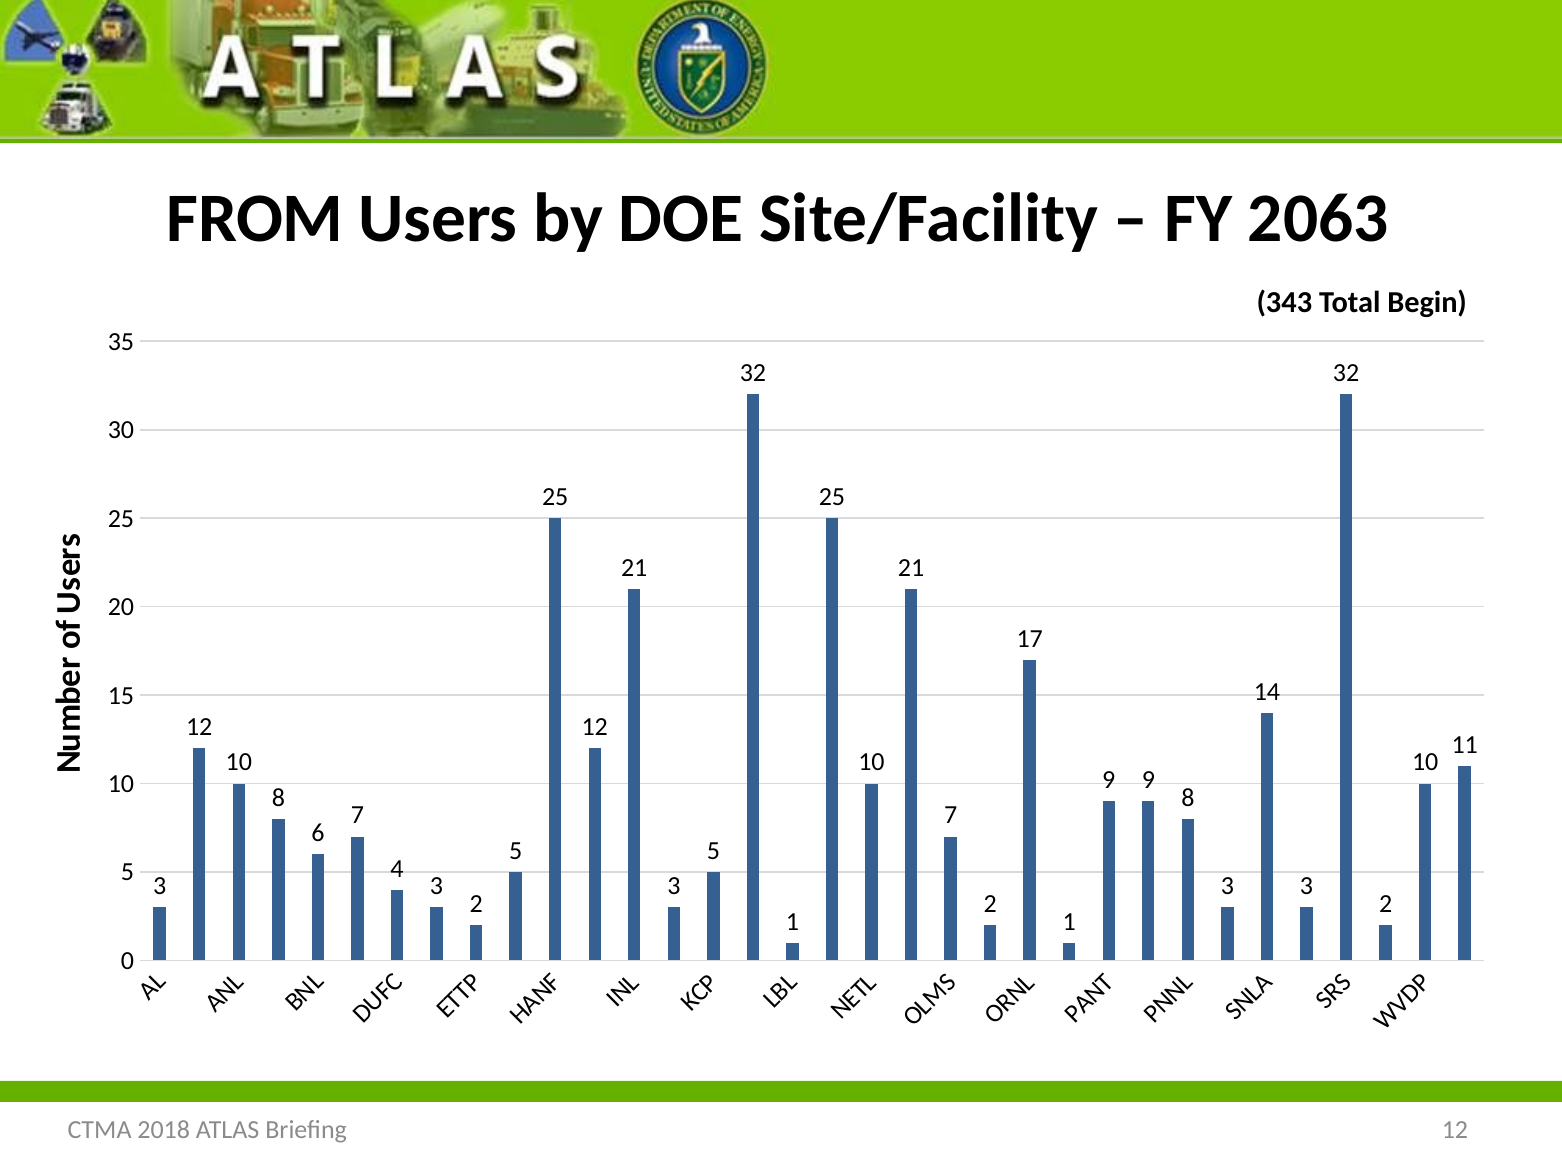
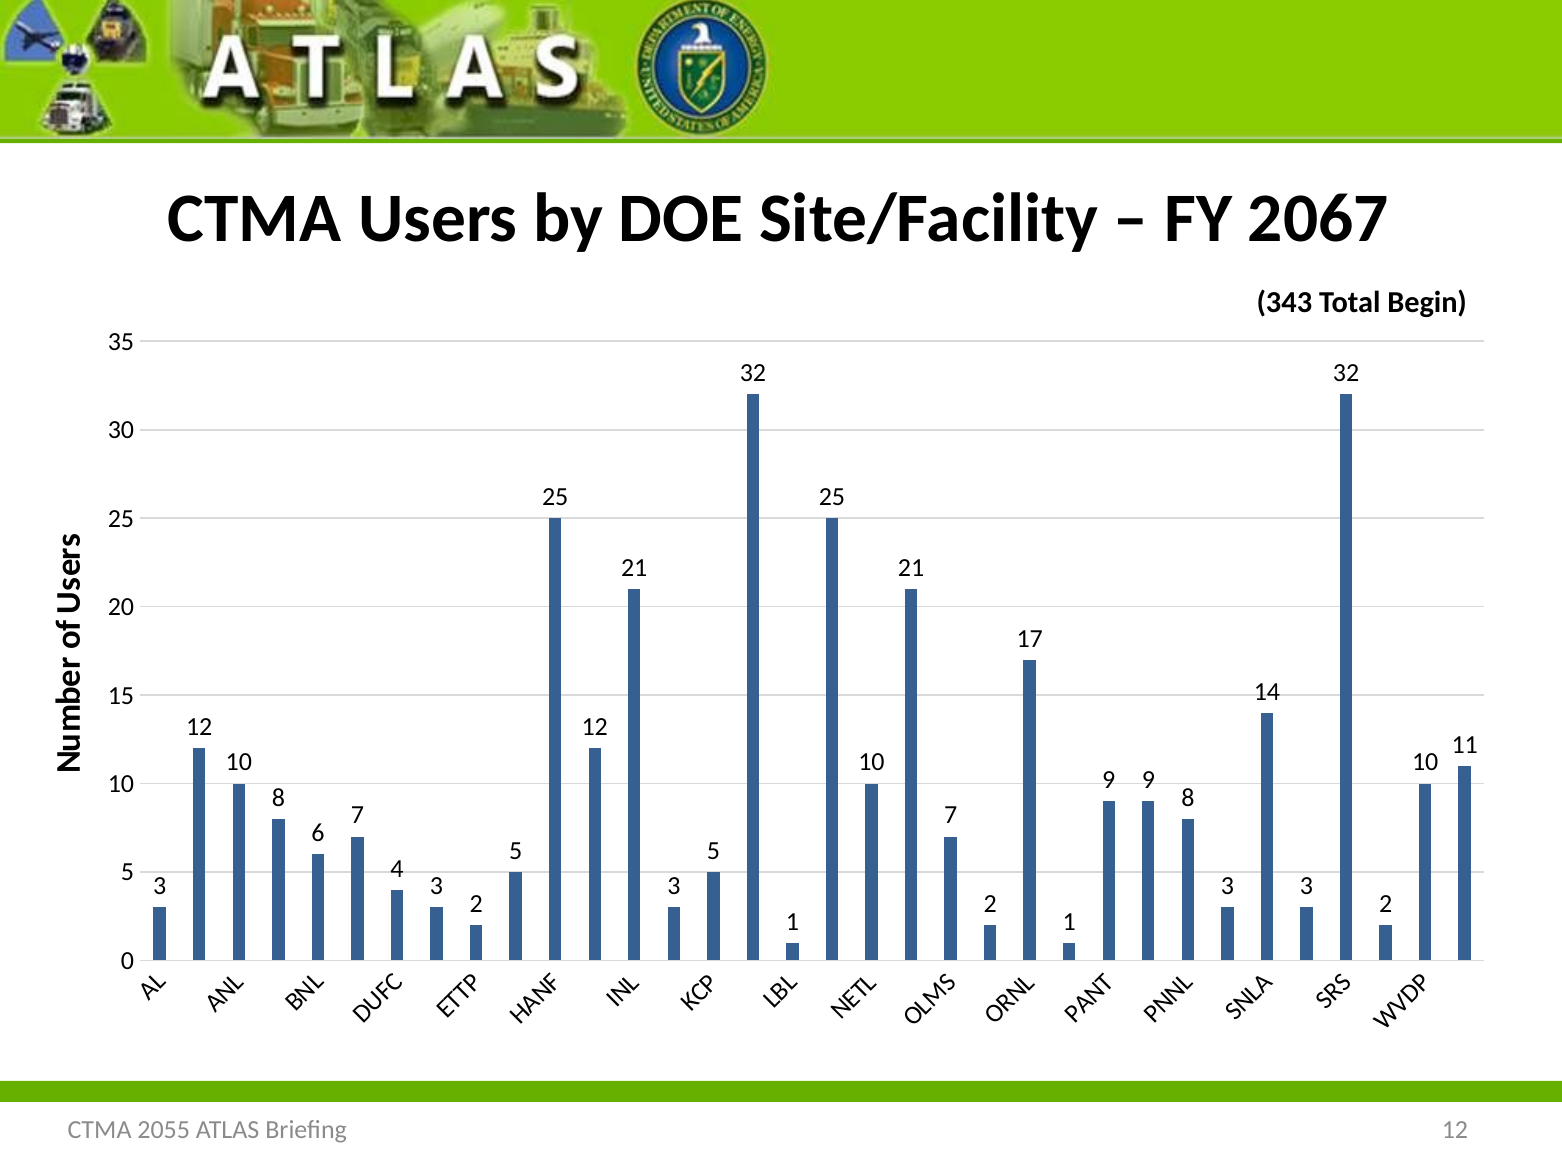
FROM: FROM -> CTMA (255, 218)
2063: 2063 -> 2067 (1318, 218)
2018: 2018 -> 2055 (164, 1129)
